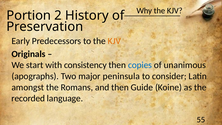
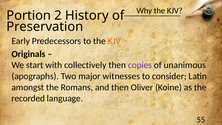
consistency: consistency -> collectively (85, 65)
copies colour: blue -> purple (140, 65)
peninsula: peninsula -> witnesses (121, 76)
Guide: Guide -> Oliver (142, 87)
